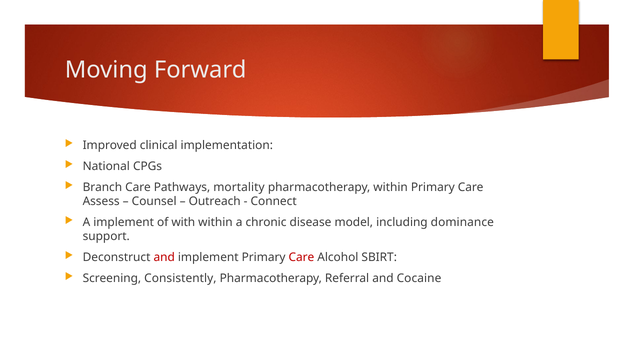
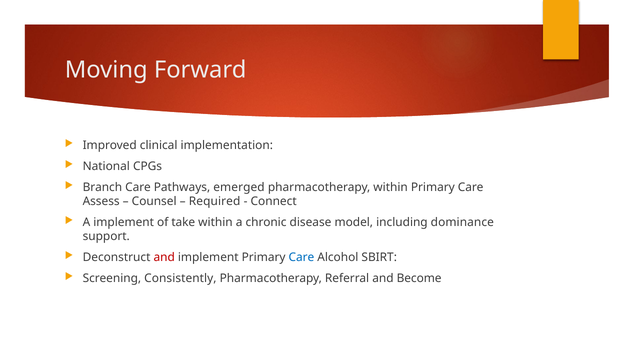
mortality: mortality -> emerged (239, 187)
Outreach: Outreach -> Required (215, 202)
with: with -> take (183, 223)
Care colour: red -> blue (301, 258)
Cocaine: Cocaine -> Become (419, 279)
